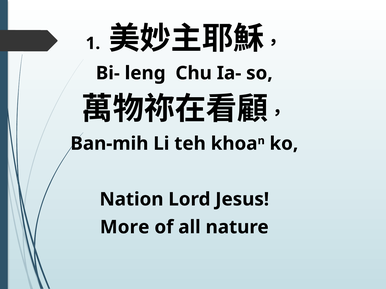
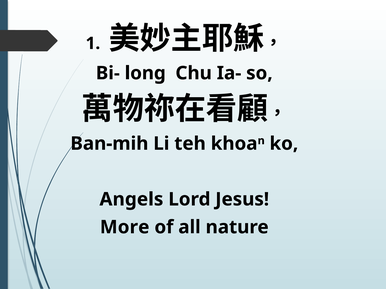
leng: leng -> long (145, 73)
Nation: Nation -> Angels (131, 200)
